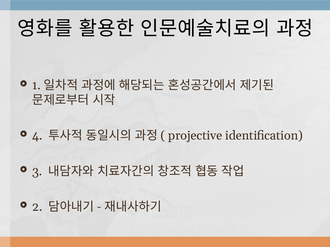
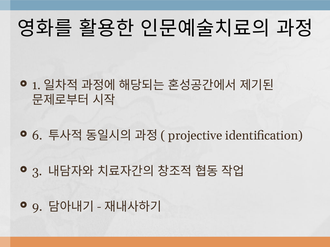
4: 4 -> 6 (37, 136)
2: 2 -> 9 (37, 207)
